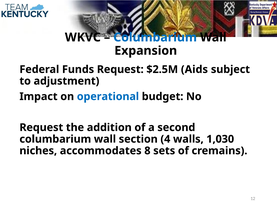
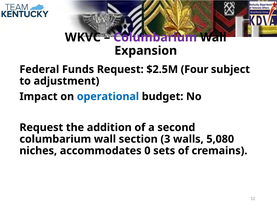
Columbarium colour: blue -> purple (155, 37)
Aids: Aids -> Four (195, 69)
4: 4 -> 3 (165, 139)
1,030: 1,030 -> 5,080 (220, 139)
8: 8 -> 0 (147, 151)
